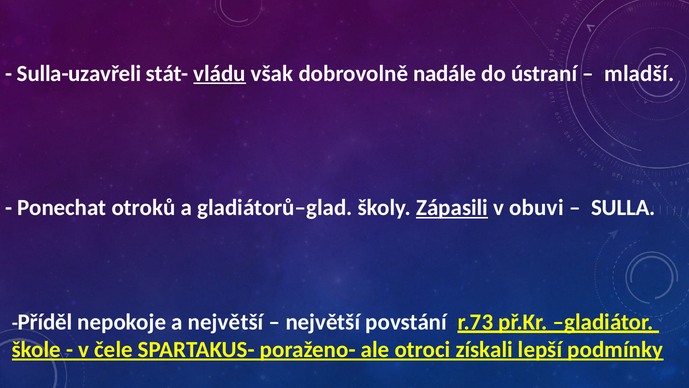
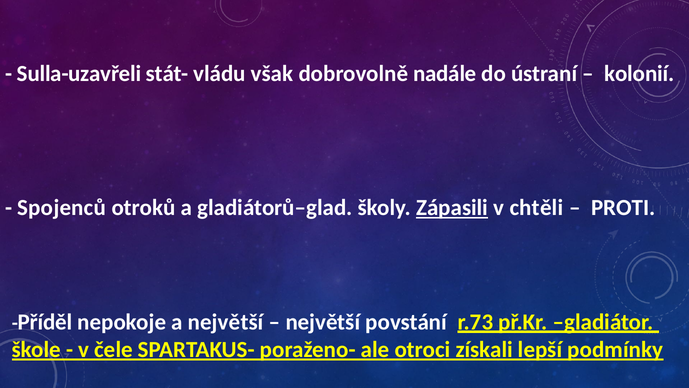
vládu underline: present -> none (220, 73)
mladší: mladší -> kolonií (639, 73)
Ponechat: Ponechat -> Spojenců (62, 208)
obuvi: obuvi -> chtěli (537, 208)
SULLA: SULLA -> PROTI (623, 208)
